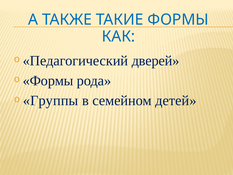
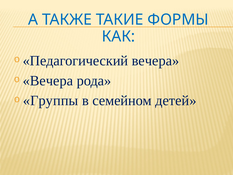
Педагогический дверей: дверей -> вечера (155, 61)
Формы: Формы -> Вечера (48, 81)
